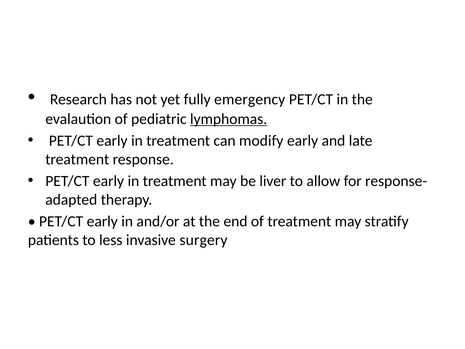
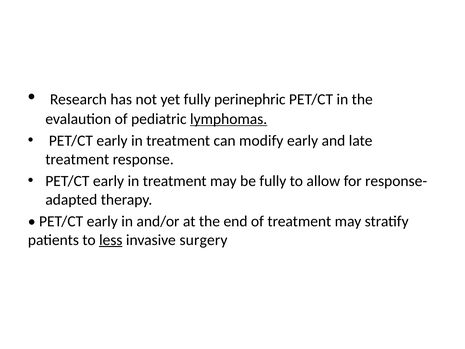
emergency: emergency -> perinephric (250, 99)
be liver: liver -> fully (273, 181)
less underline: none -> present (111, 240)
